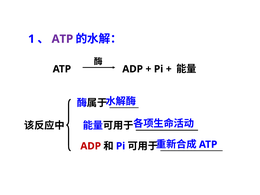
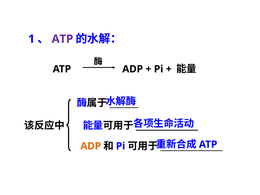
ADP colour: red -> orange (91, 146)
